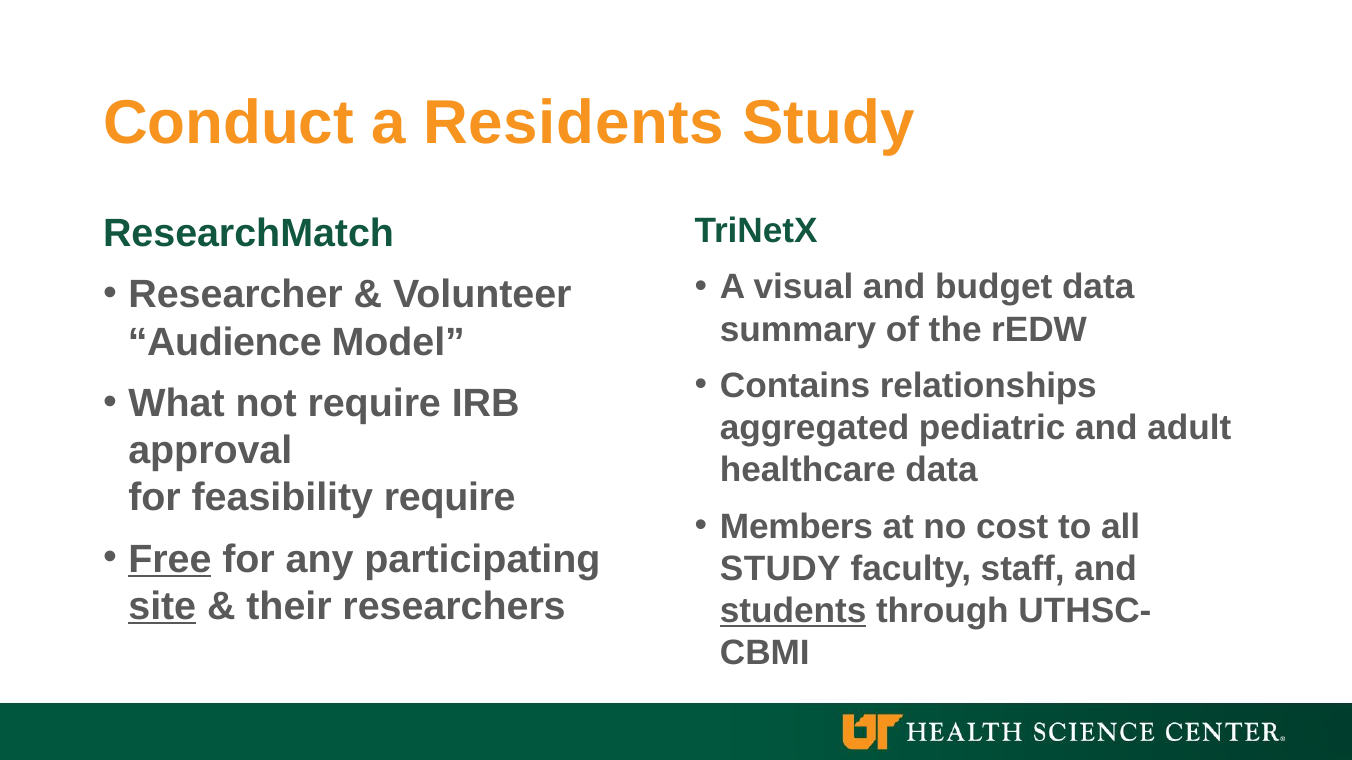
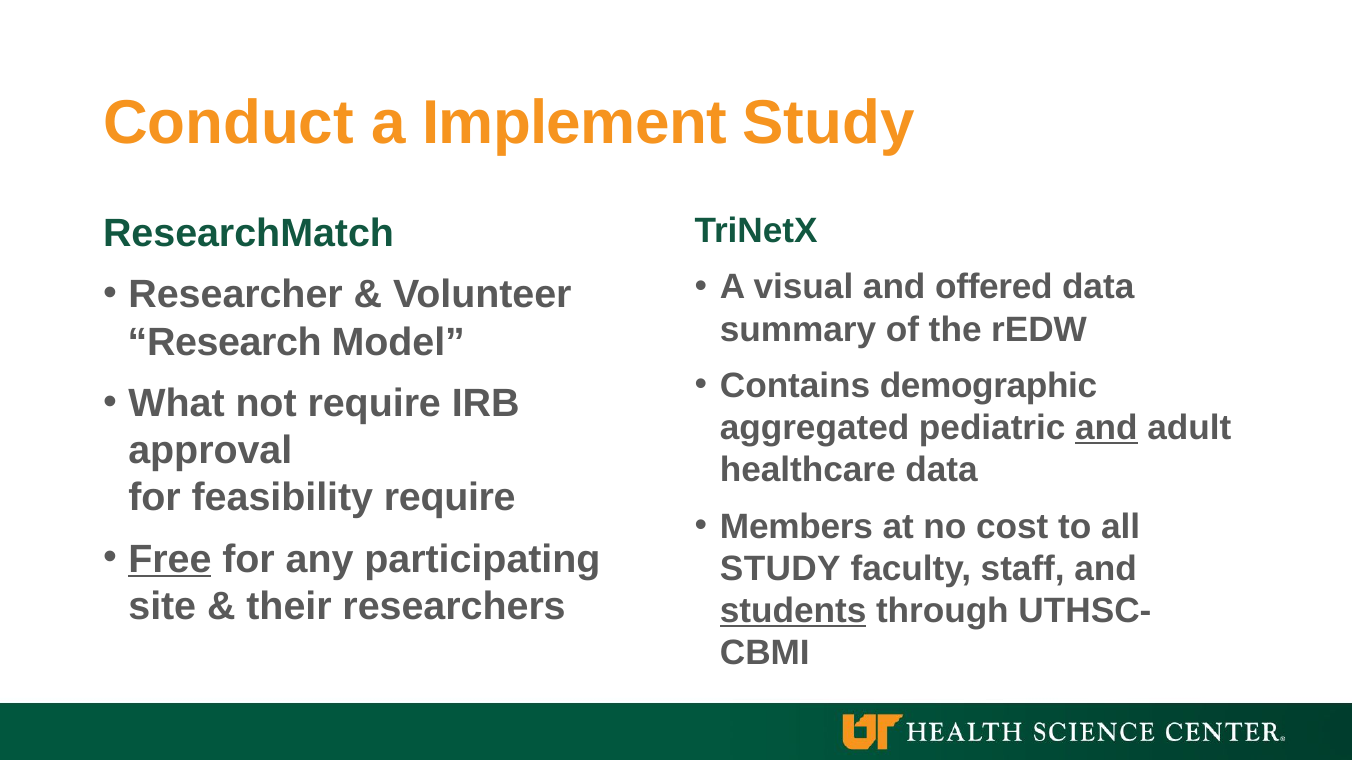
Residents: Residents -> Implement (575, 124)
budget: budget -> offered (994, 287)
Audience: Audience -> Research (225, 342)
relationships: relationships -> demographic (988, 386)
and underline: none -> present (1106, 428)
site underline: present -> none (162, 607)
